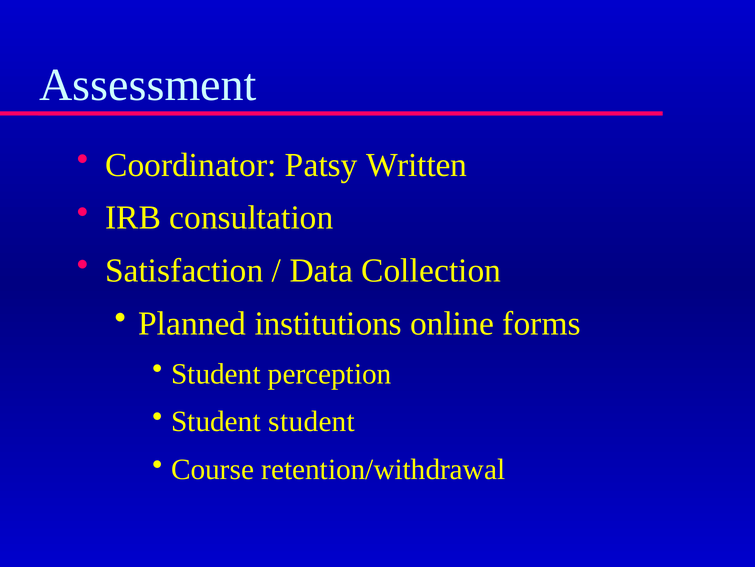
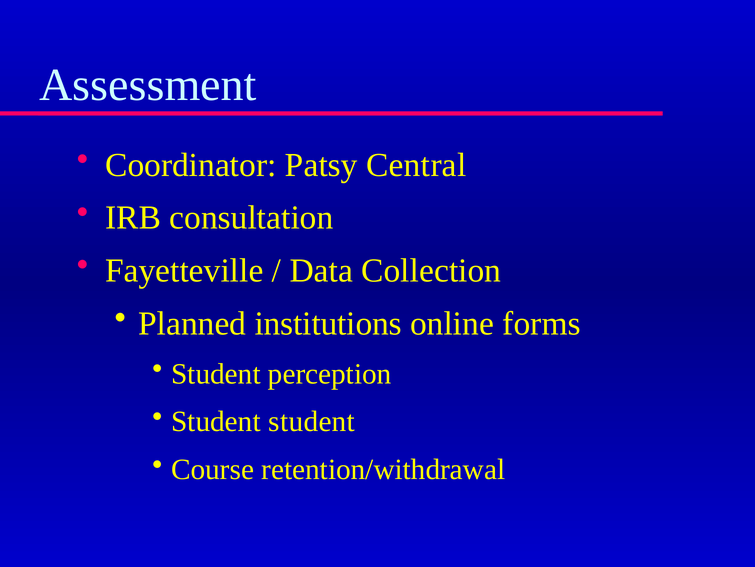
Written: Written -> Central (416, 165)
Satisfaction: Satisfaction -> Fayetteville (184, 270)
